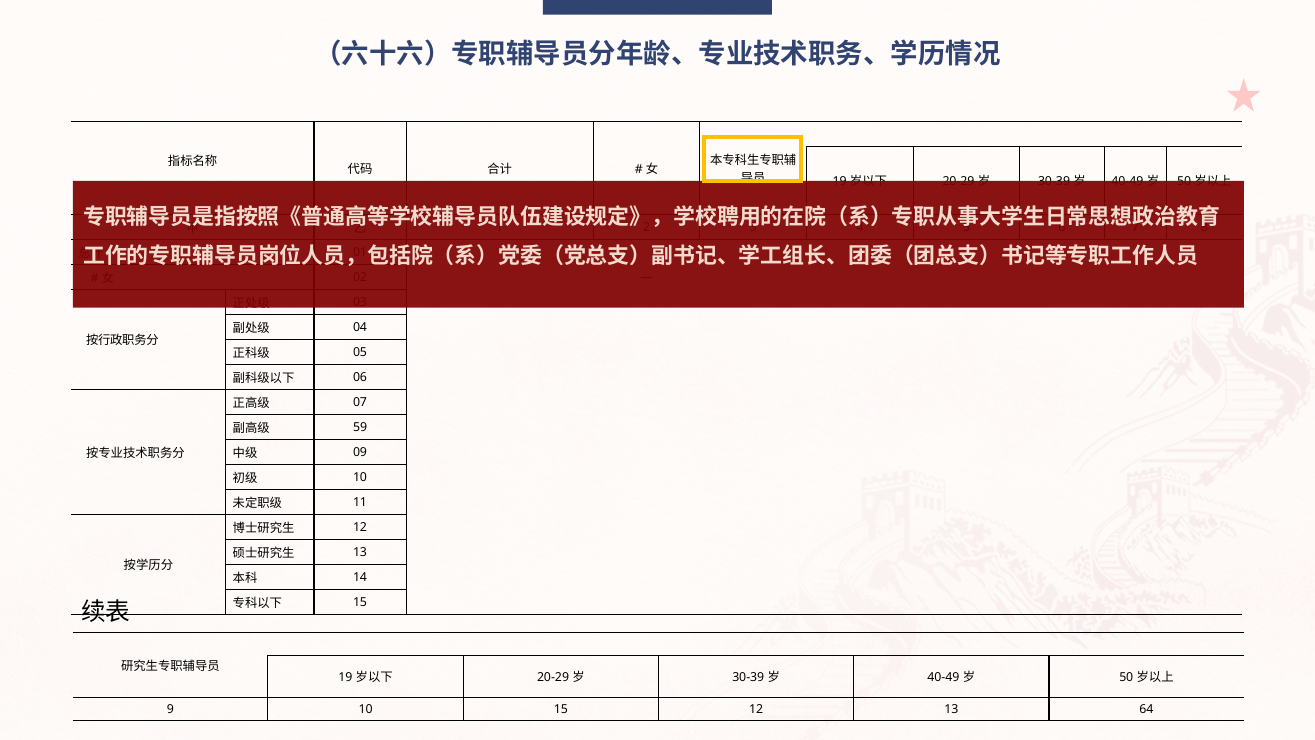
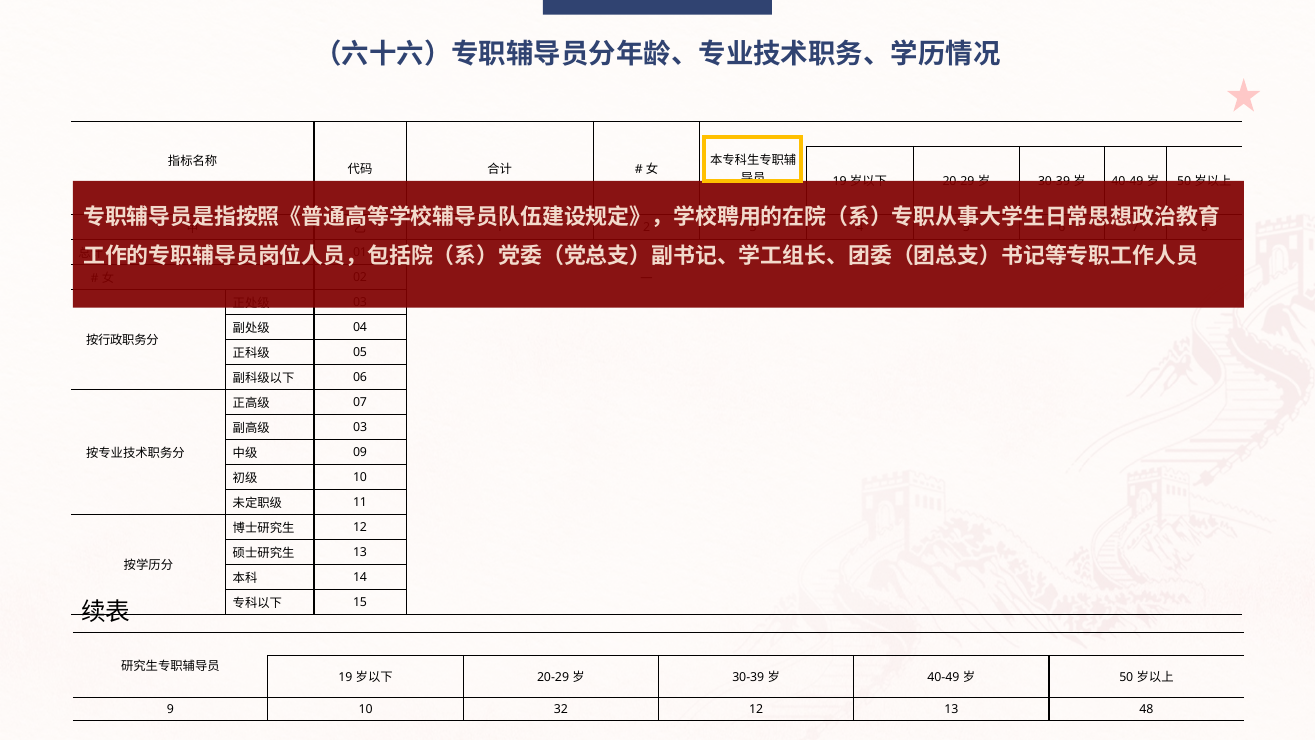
59: 59 -> 03 (360, 428)
10 15: 15 -> 32 (561, 710)
64: 64 -> 48 (1147, 710)
